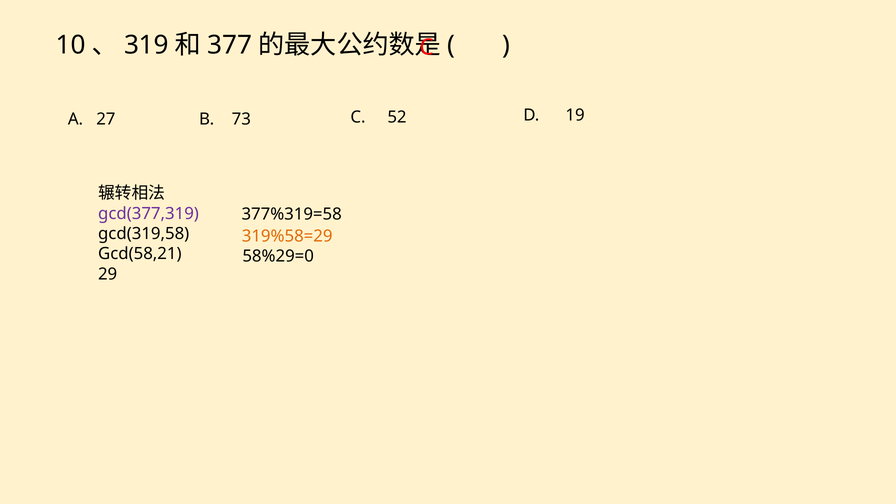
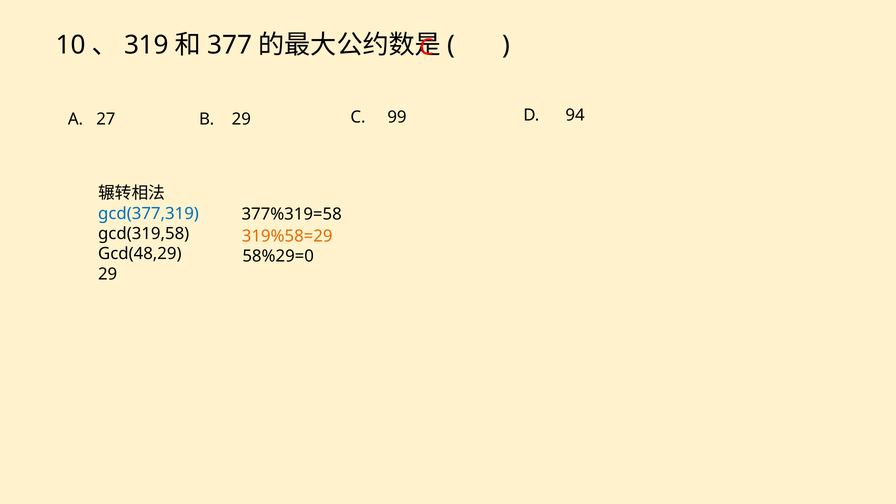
B 73: 73 -> 29 (241, 119)
52: 52 -> 99 (397, 117)
19: 19 -> 94 (575, 115)
gcd(377,319 colour: purple -> blue (148, 214)
Gcd(58,21: Gcd(58,21 -> Gcd(48,29 (140, 254)
